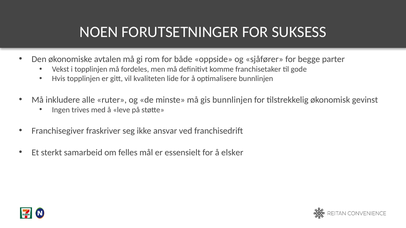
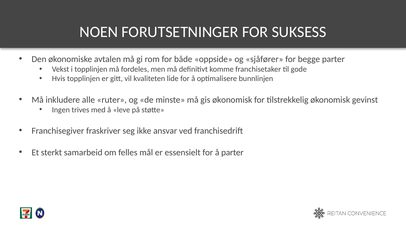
gis bunnlinjen: bunnlinjen -> økonomisk (232, 100)
å elsker: elsker -> parter (232, 153)
